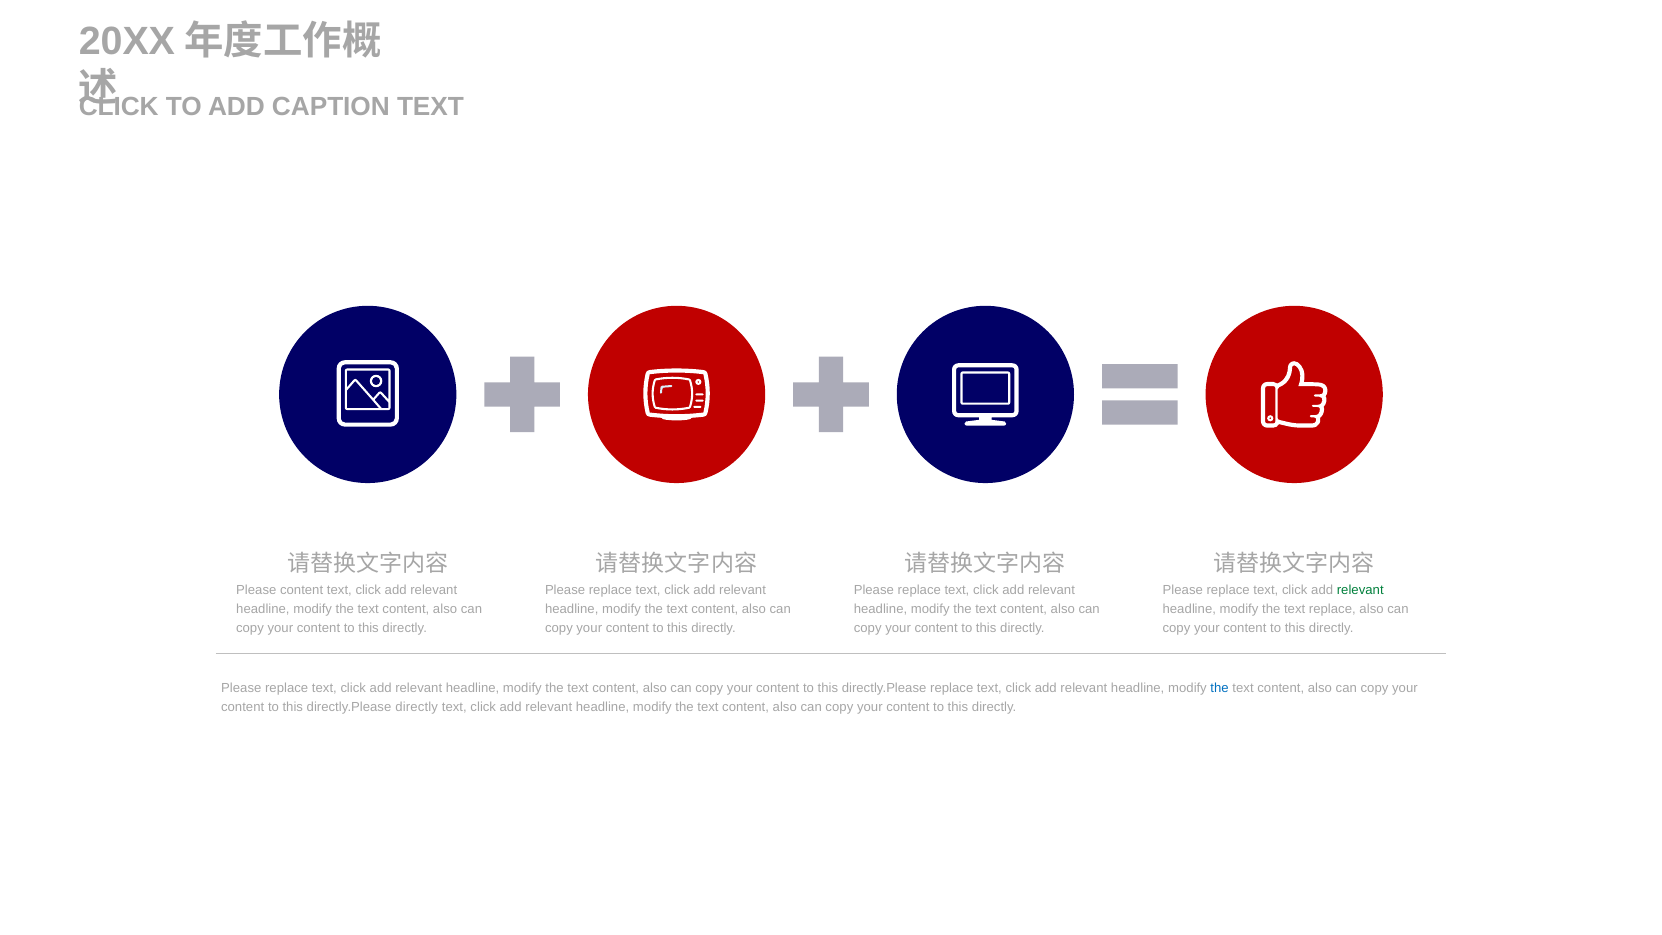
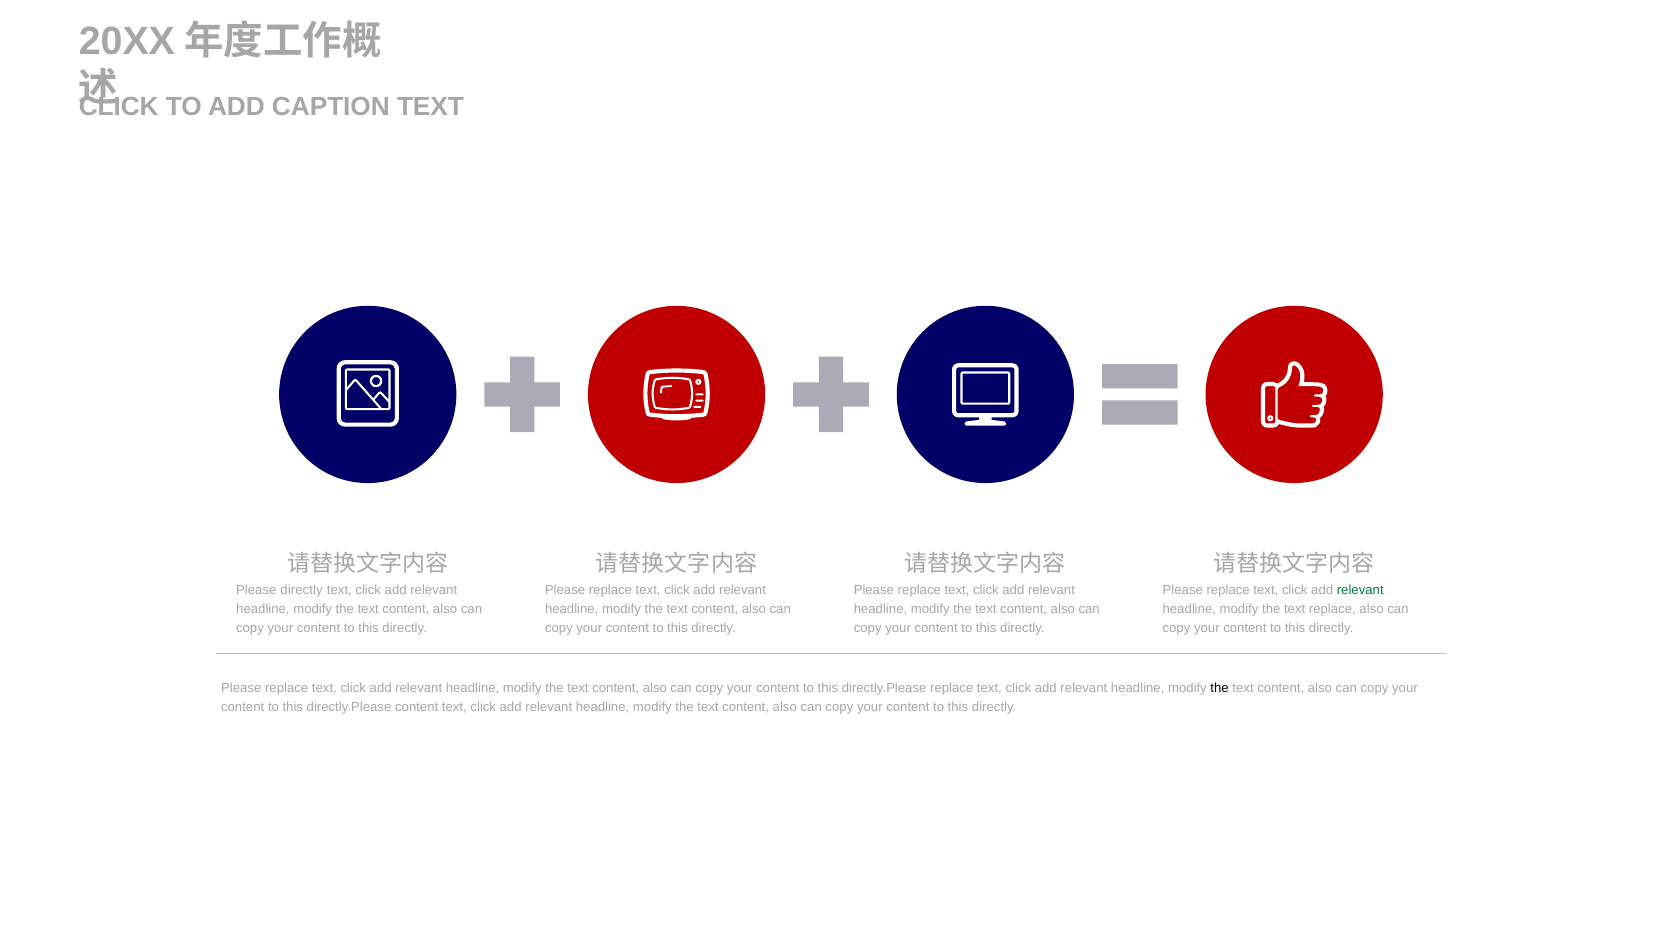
Please content: content -> directly (302, 590)
the colour: blue -> black (1220, 688)
directly.Please directly: directly -> content (417, 707)
